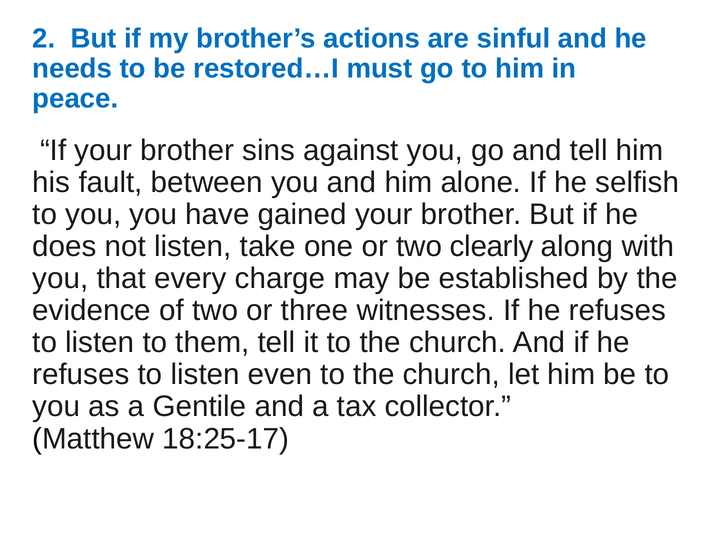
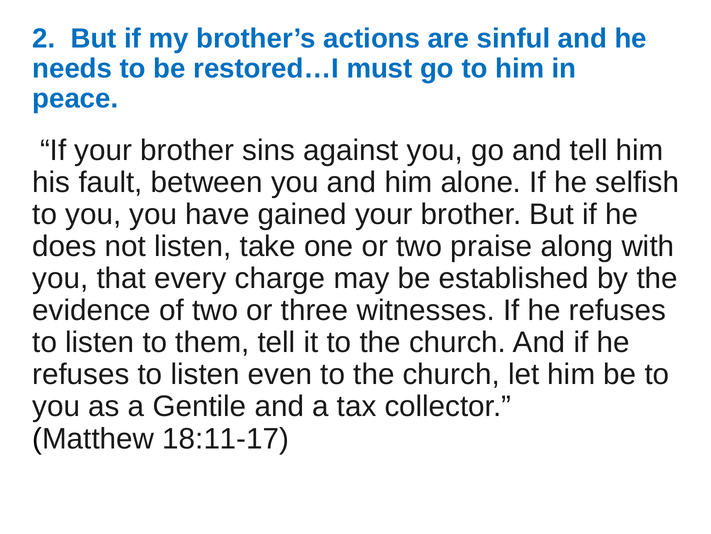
clearly: clearly -> praise (491, 246)
18:25-17: 18:25-17 -> 18:11-17 (226, 438)
